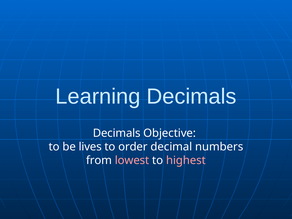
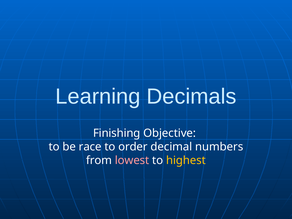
Decimals: Decimals -> Finishing (117, 133)
lives: lives -> race (90, 147)
highest colour: pink -> yellow (186, 160)
